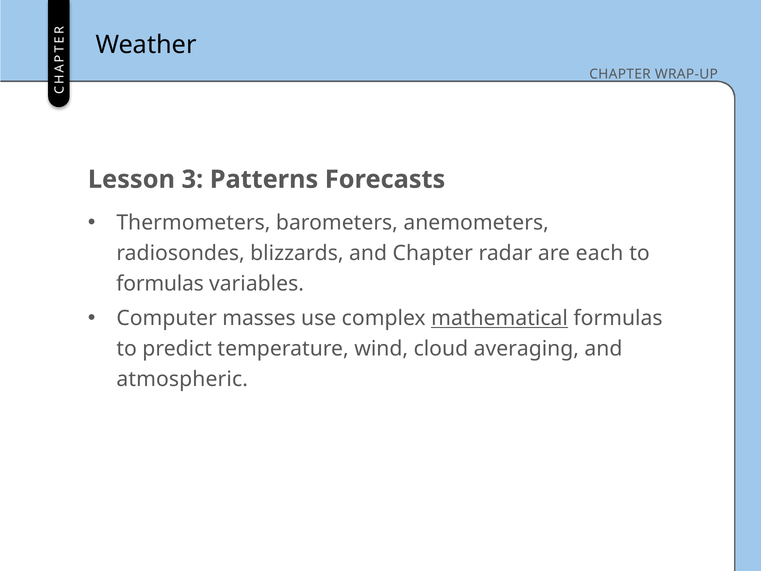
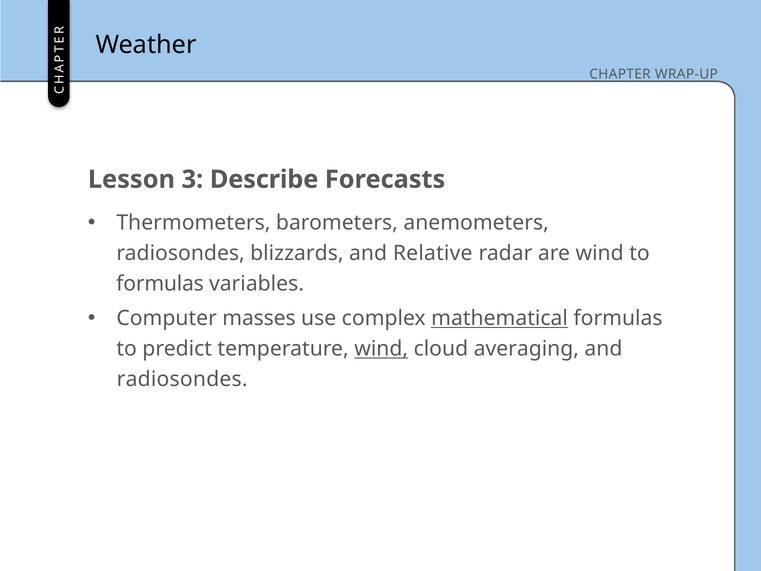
Patterns: Patterns -> Describe (264, 179)
and Chapter: Chapter -> Relative (433, 253)
are each: each -> wind (600, 253)
wind underline: none -> present (381, 349)
atmospheric: atmospheric -> radiosondes (182, 379)
